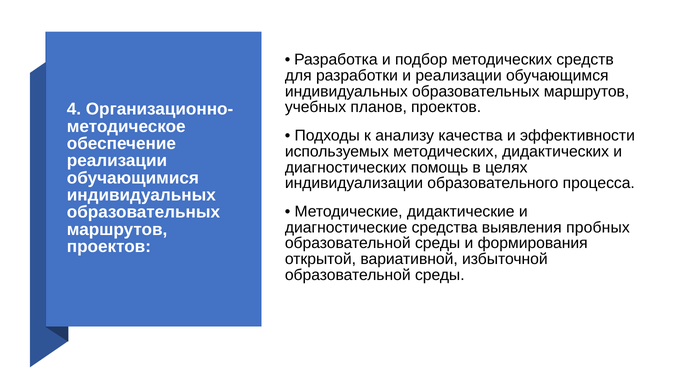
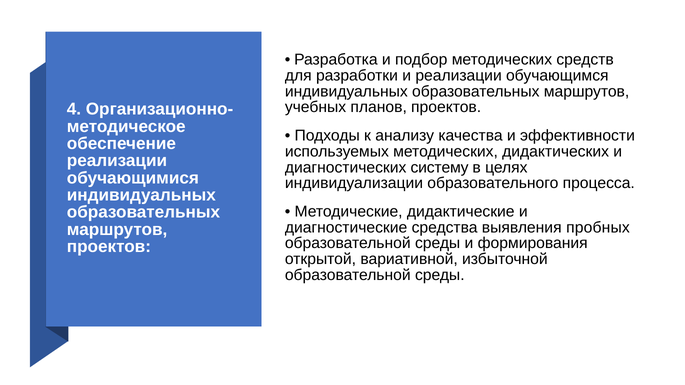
помощь: помощь -> систему (440, 167)
